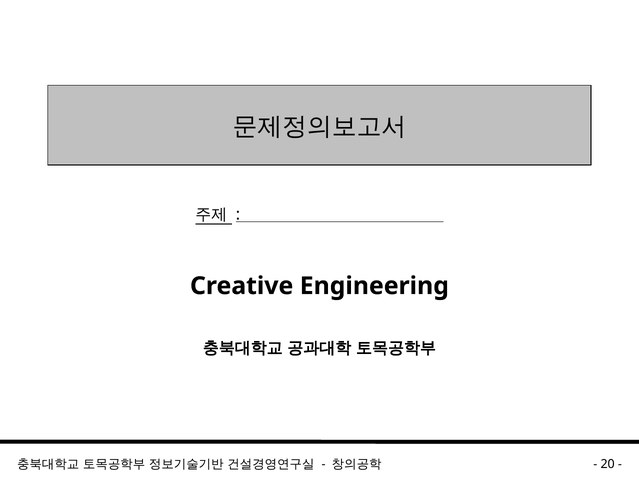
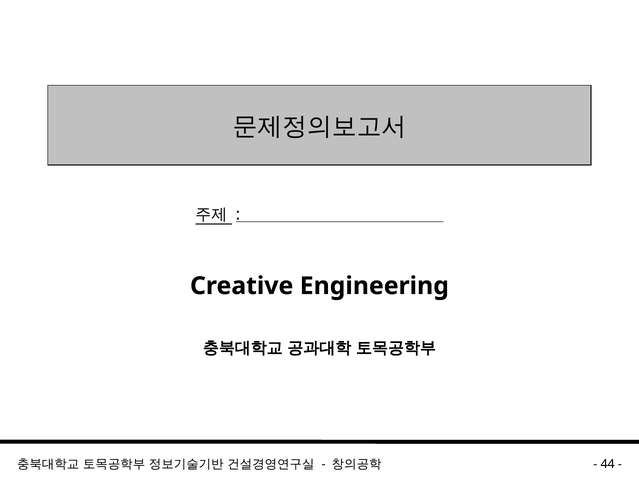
20: 20 -> 44 (608, 464)
